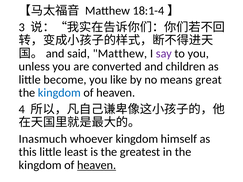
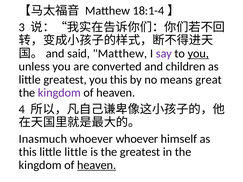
you underline: none -> present (198, 54)
little become: become -> greatest (65, 80)
you like: like -> this (119, 80)
kingdom colour: blue -> purple (59, 93)
whoever kingdom: kingdom -> whoever (137, 139)
little least: least -> little (76, 152)
